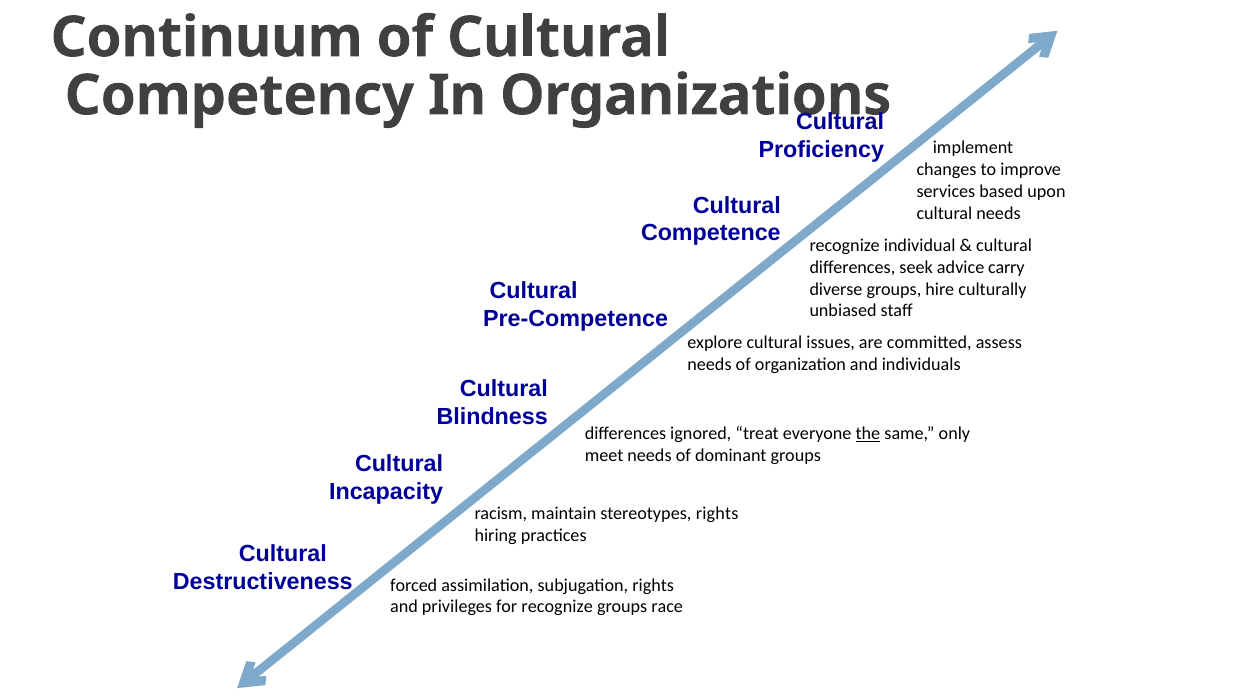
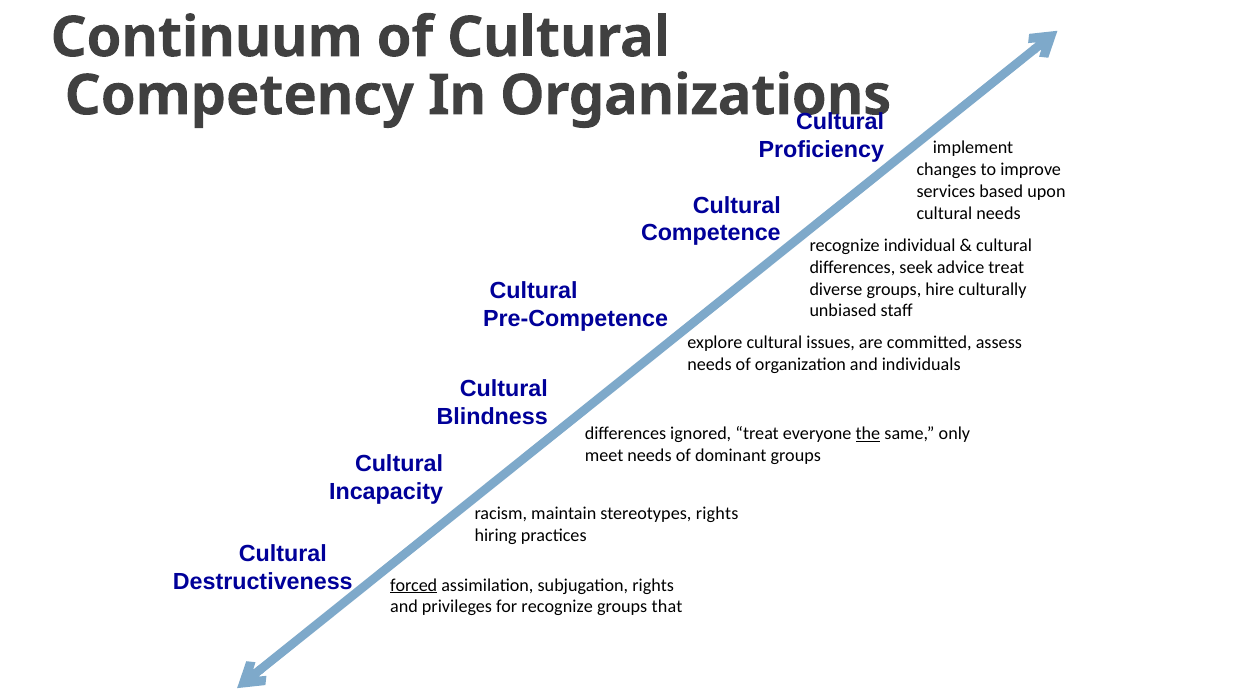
advice carry: carry -> treat (1006, 267)
forced underline: none -> present (414, 585)
race: race -> that (667, 607)
